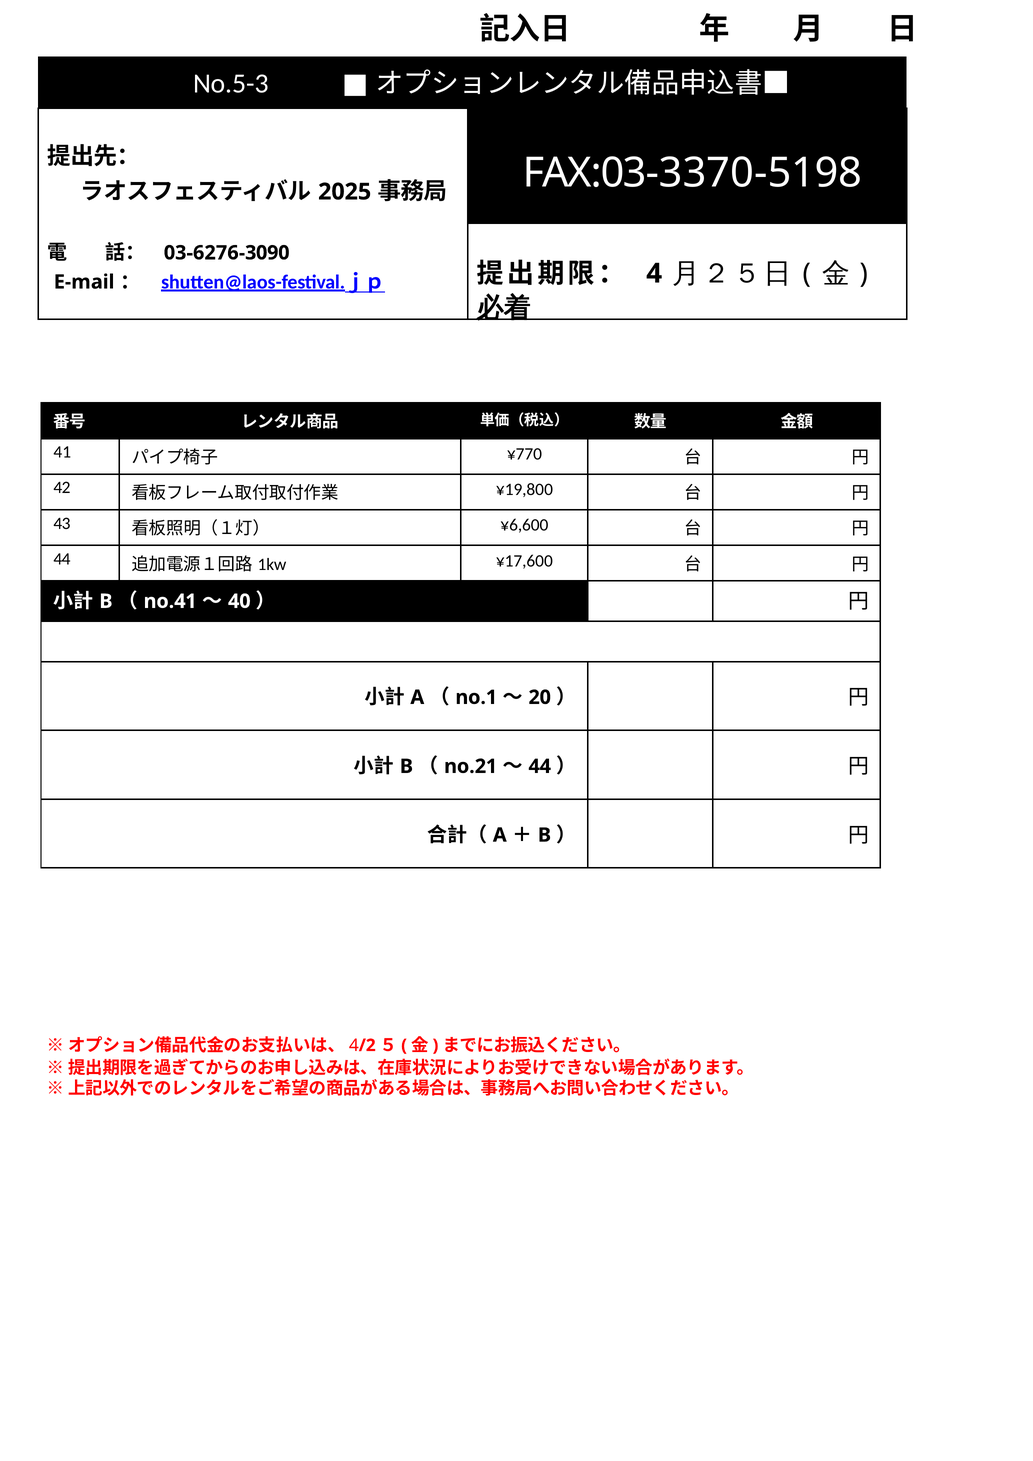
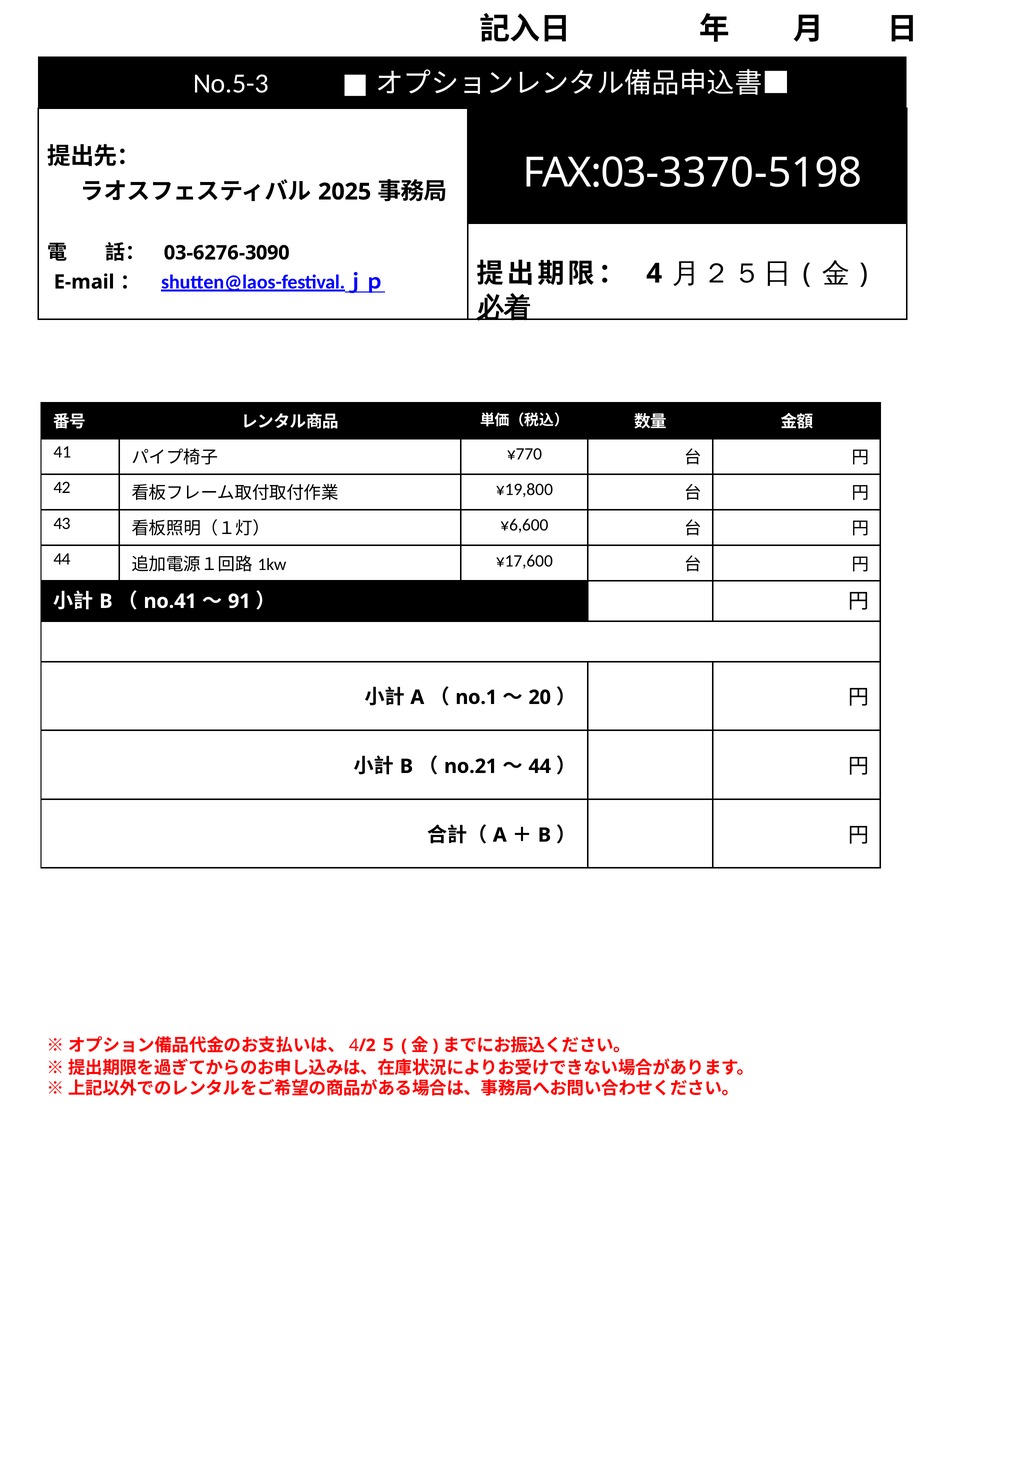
40: 40 -> 91 (239, 602)
